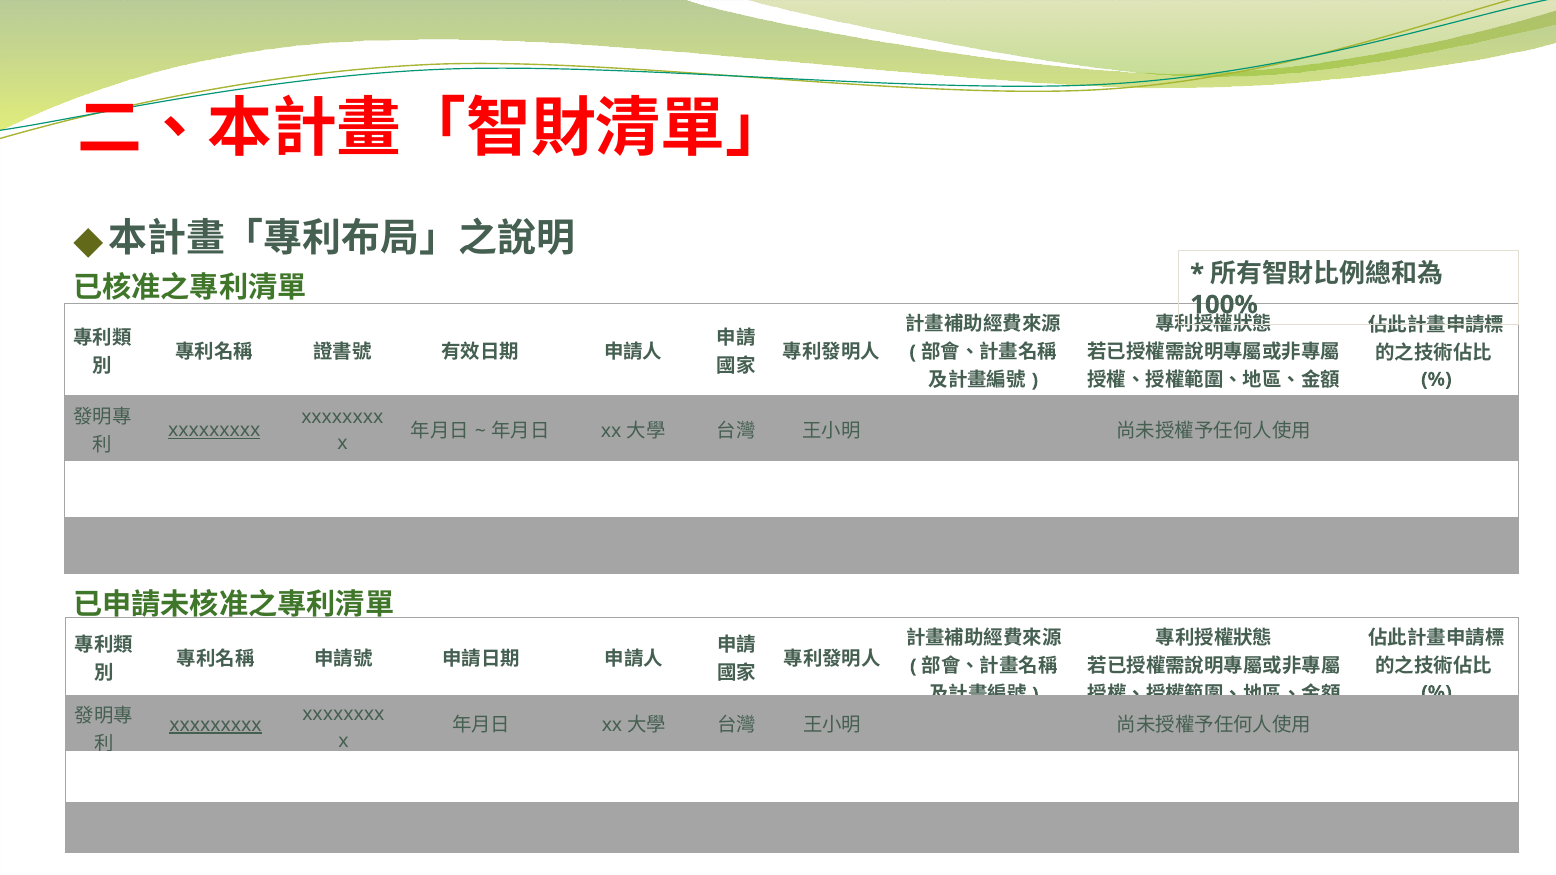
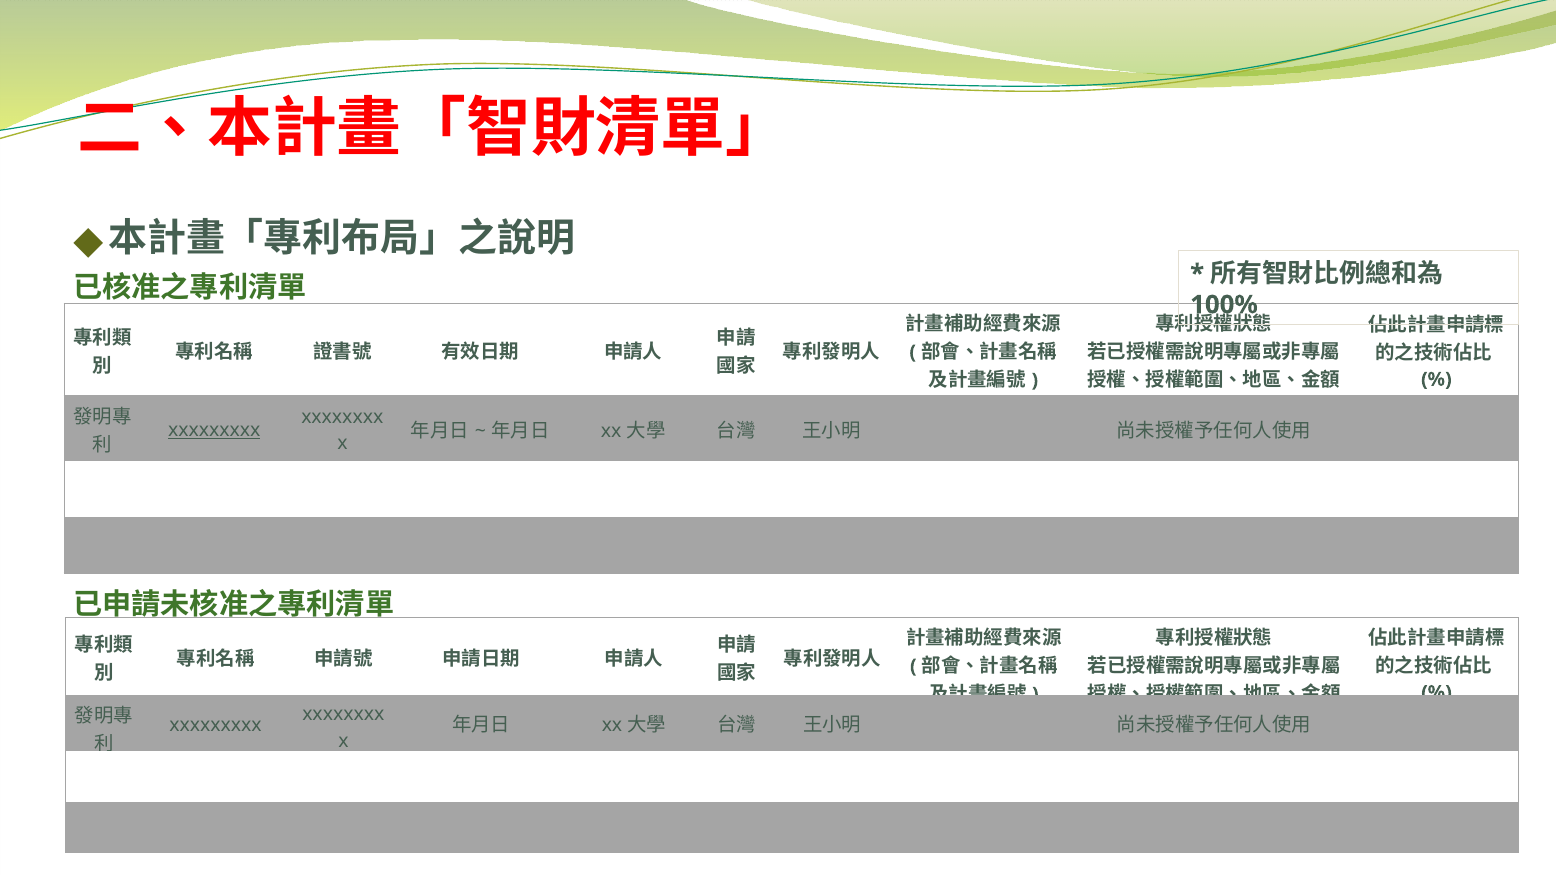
xxxxxxxxx underline: present -> none (216, 725)
